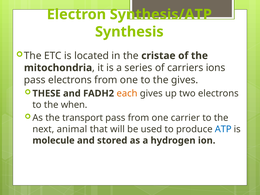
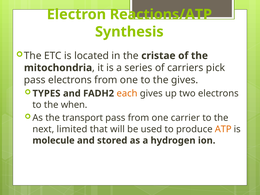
Synthesis/ATP: Synthesis/ATP -> Reactions/ATP (161, 14)
ions: ions -> pick (216, 68)
THESE: THESE -> TYPES (46, 93)
animal: animal -> limited (72, 129)
ATP colour: blue -> orange (223, 129)
